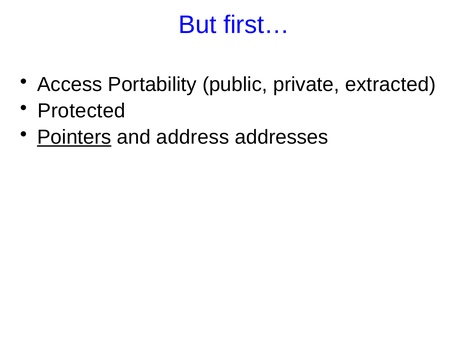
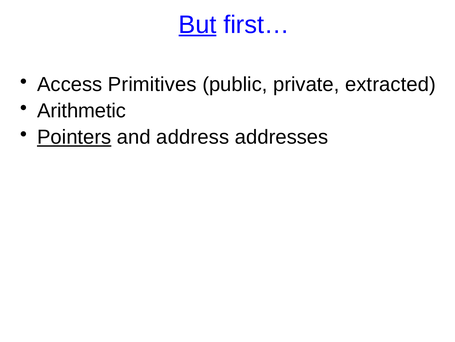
But underline: none -> present (197, 25)
Portability: Portability -> Primitives (152, 84)
Protected: Protected -> Arithmetic (82, 111)
